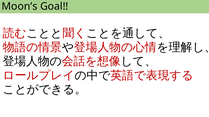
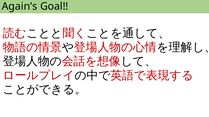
Moon’s: Moon’s -> Again’s (19, 6)
